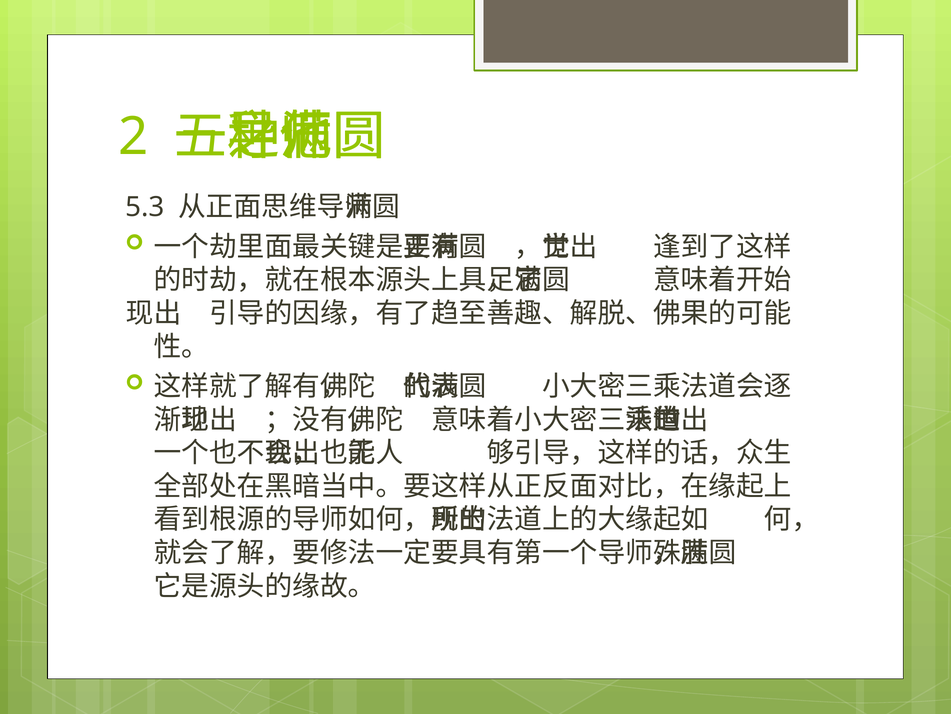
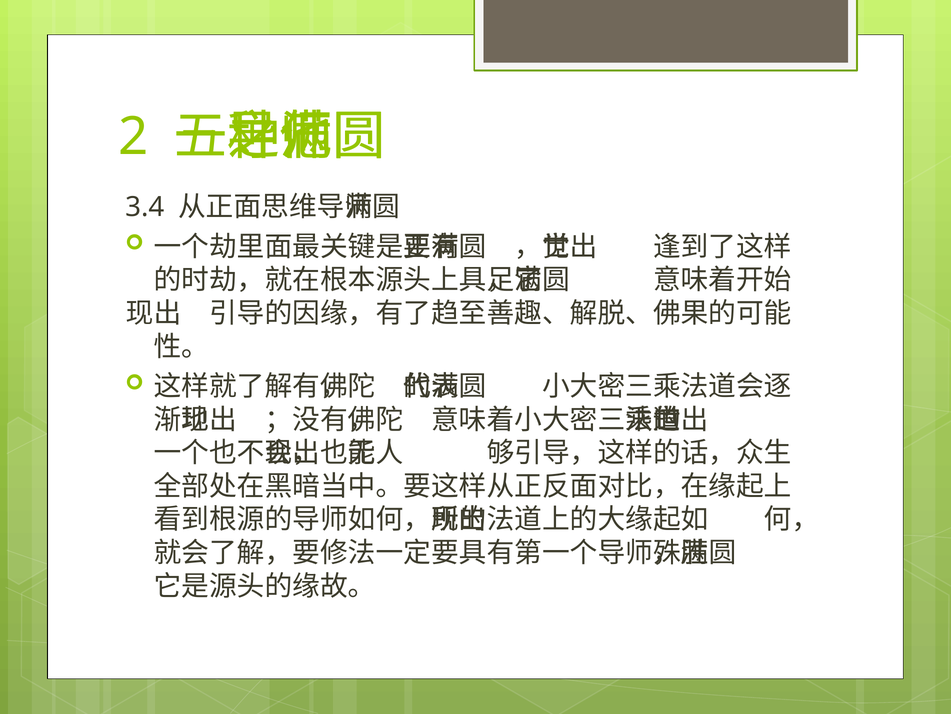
5.3: 5.3 -> 3.4 (145, 207)
